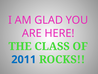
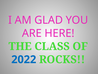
2011: 2011 -> 2022 (24, 59)
